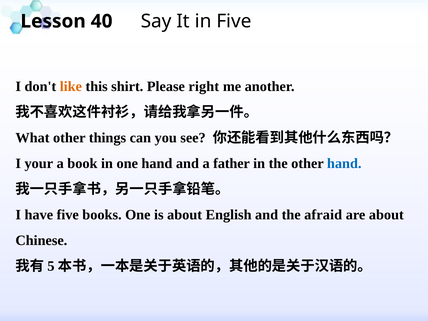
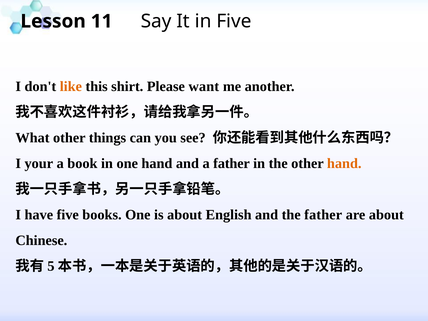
40: 40 -> 11 (102, 21)
right: right -> want (204, 86)
hand colour: blue -> orange (344, 164)
the afraid: afraid -> father (323, 215)
